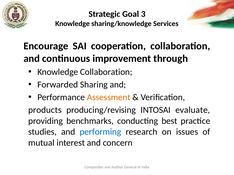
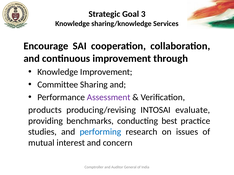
Knowledge Collaboration: Collaboration -> Improvement (106, 72)
Forwarded: Forwarded -> Committee (58, 85)
Assessment colour: orange -> purple (109, 98)
